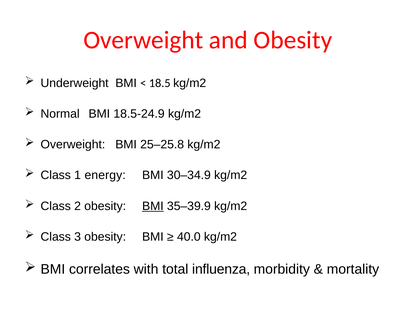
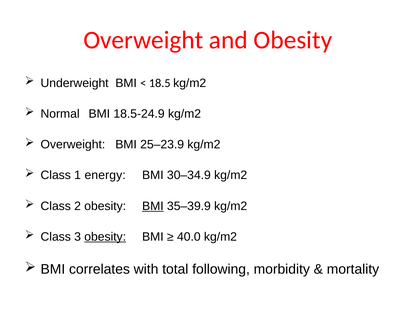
25–25.8: 25–25.8 -> 25–23.9 (162, 145)
obesity underline: none -> present (105, 237)
influenza: influenza -> following (221, 269)
